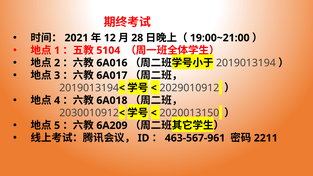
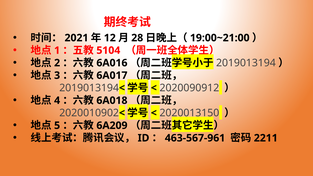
2029010912: 2029010912 -> 2020090912 (189, 88)
2030010912: 2030010912 -> 2020010902 (89, 113)
